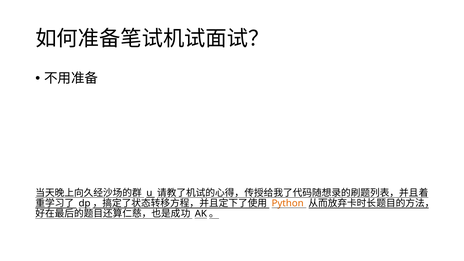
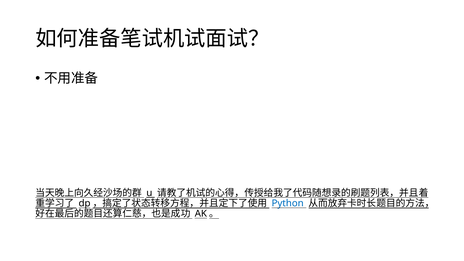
Python colour: orange -> blue (288, 203)
